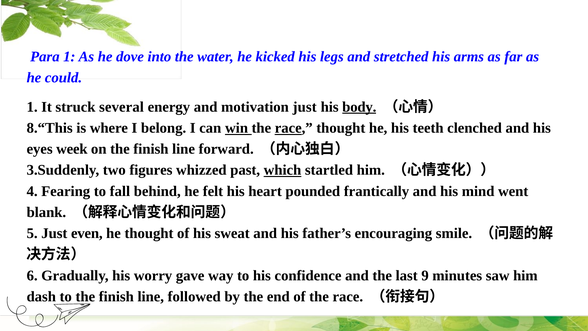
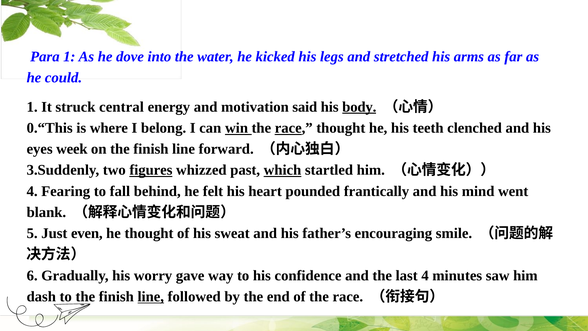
several: several -> central (122, 107)
motivation just: just -> said (305, 107)
8.“This: 8.“This -> 0.“This (50, 128)
figures underline: none -> present (151, 170)
last 9: 9 -> 4 (425, 275)
line underline: none -> present (151, 296)
